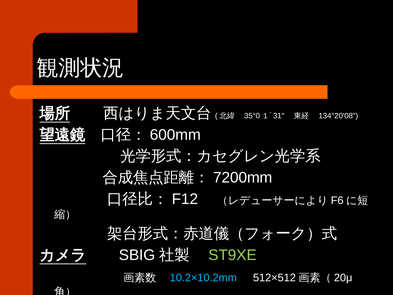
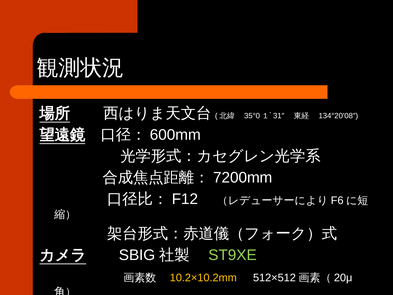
10.2×10.2mm colour: light blue -> yellow (203, 278)
